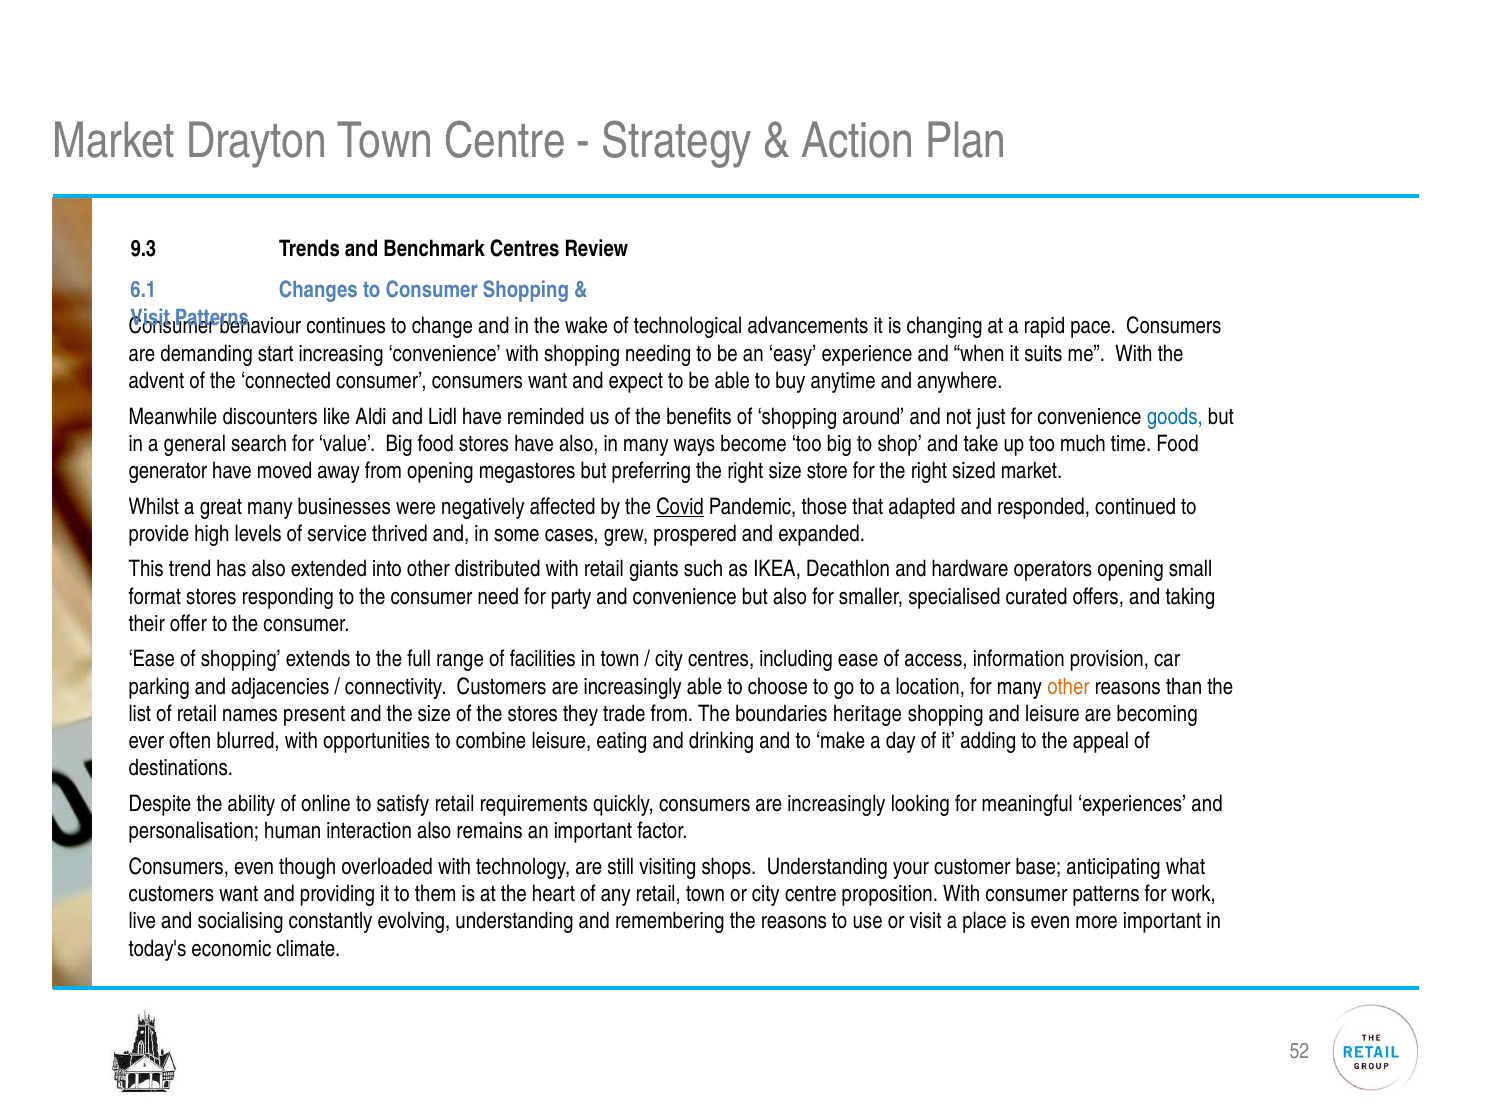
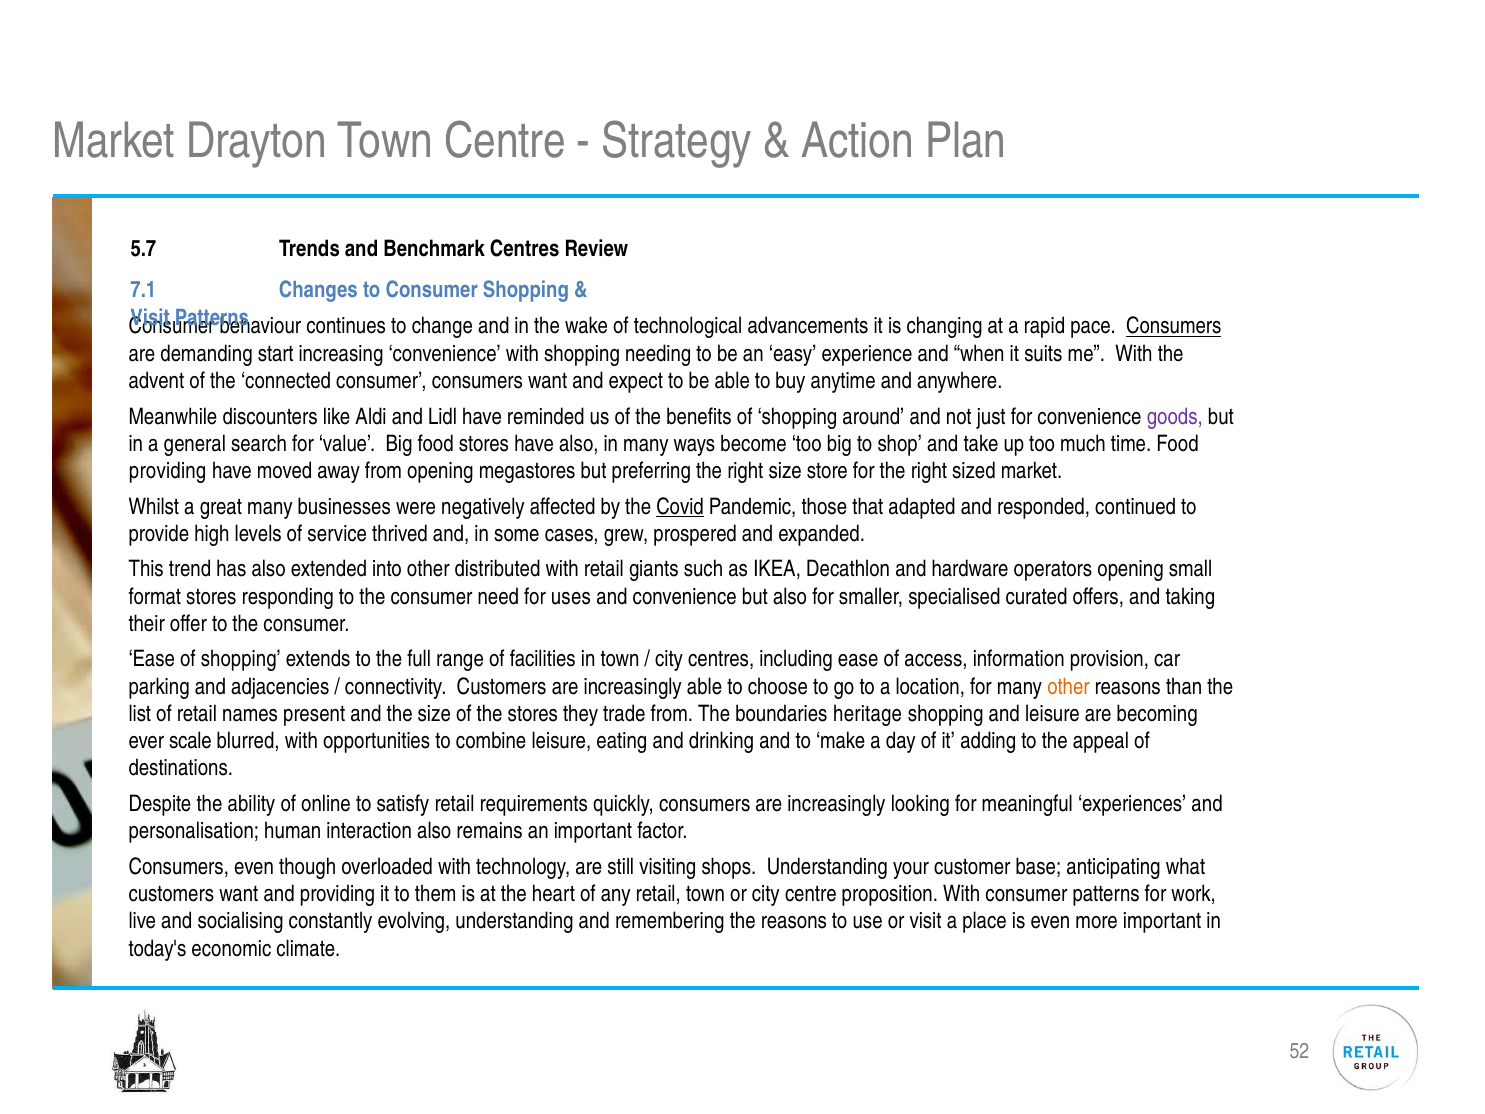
9.3: 9.3 -> 5.7 (143, 249)
6.1: 6.1 -> 7.1 (143, 290)
Consumers underline: none -> present (1174, 326)
goods colour: blue -> purple (1175, 416)
generator: generator -> providing (168, 471)
party: party -> uses (571, 597)
often: often -> scale (190, 741)
